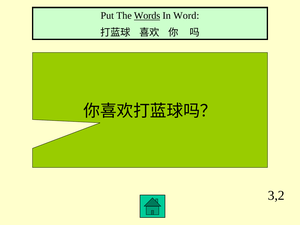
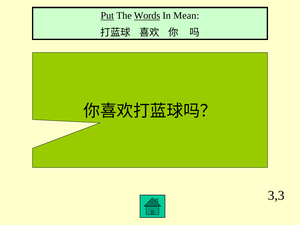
Put underline: none -> present (107, 16)
Word: Word -> Mean (186, 16)
3,2: 3,2 -> 3,3 (276, 195)
